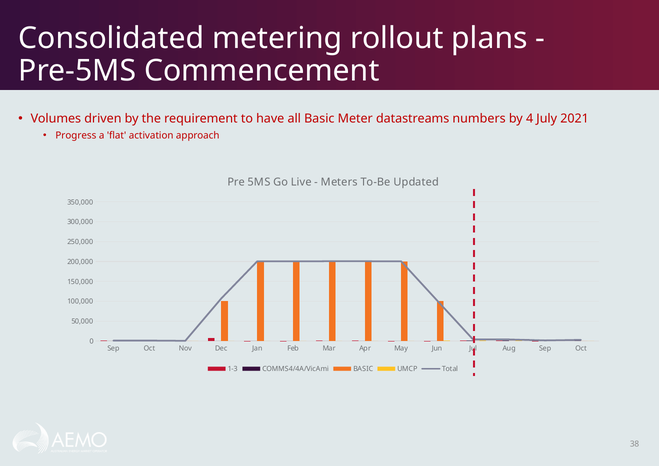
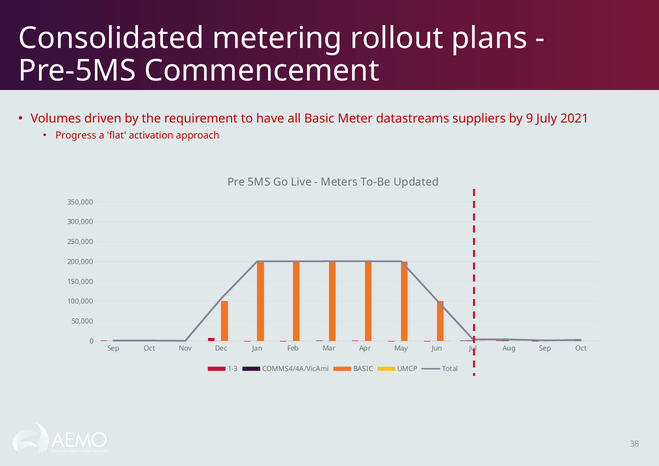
numbers: numbers -> suppliers (479, 119)
4: 4 -> 9 (530, 119)
